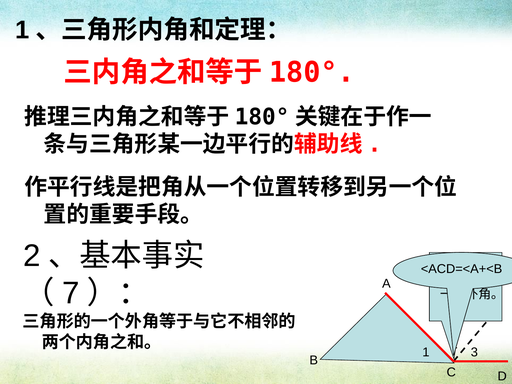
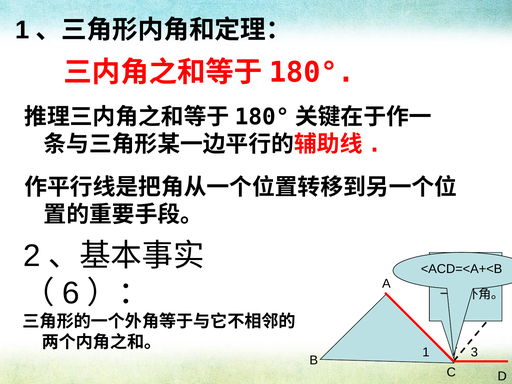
7: 7 -> 6 (71, 293)
